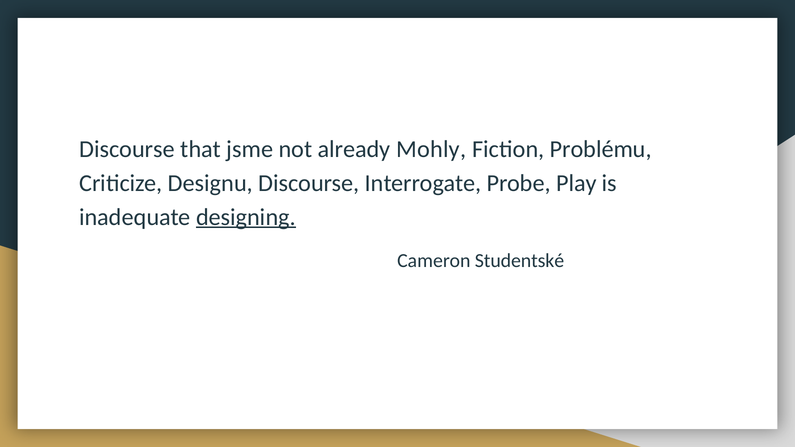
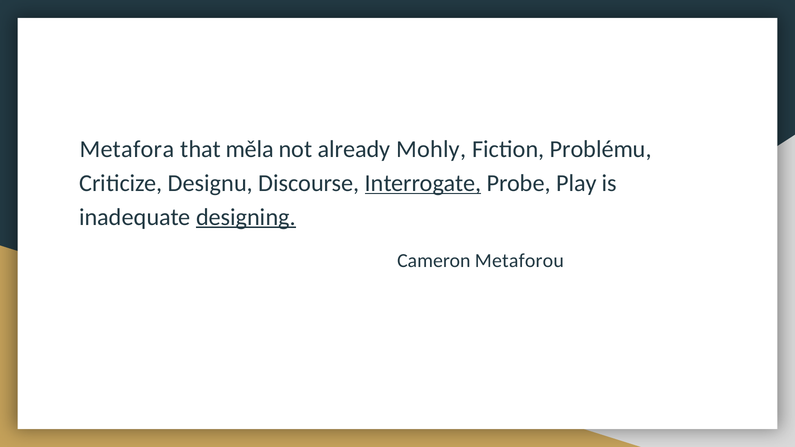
Discourse: Discourse -> Metafora (127, 149)
jsme: jsme -> měla (250, 149)
Interrogate underline: none -> present (423, 183)
Studentské: Studentské -> Metaforou (519, 261)
